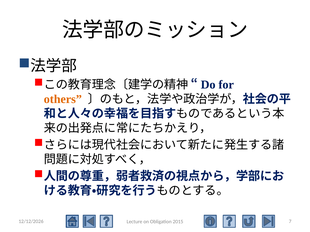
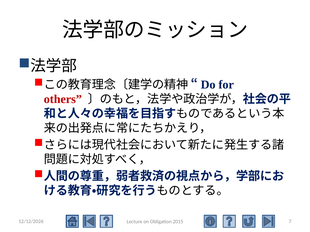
others colour: orange -> red (63, 99)
